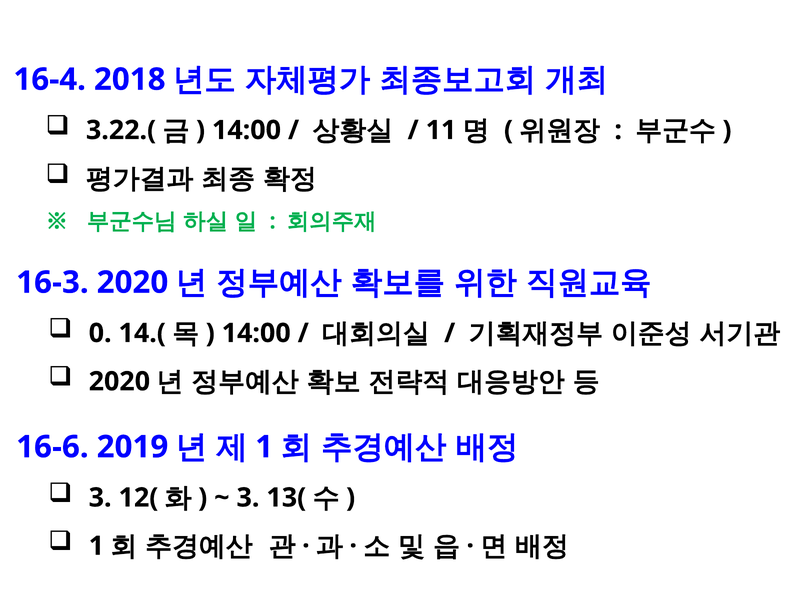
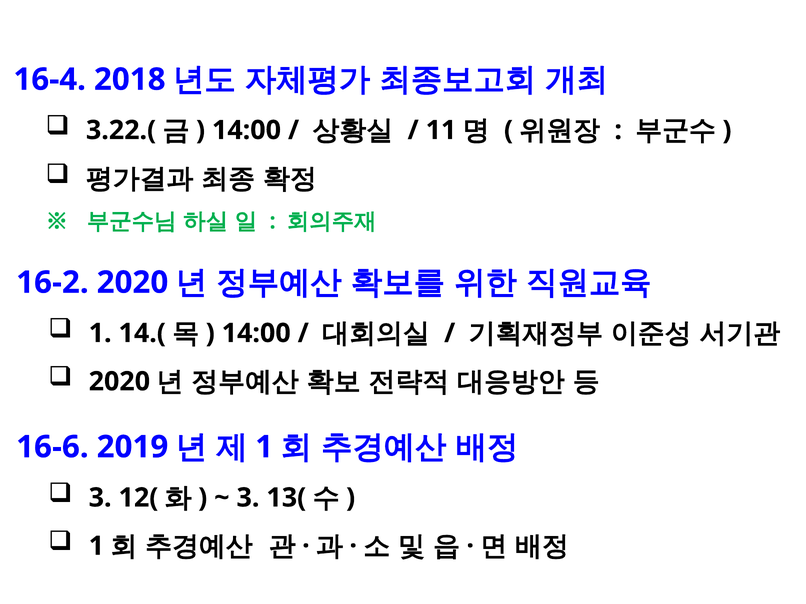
16-3: 16-3 -> 16-2 (52, 283)
0: 0 -> 1 (100, 333)
